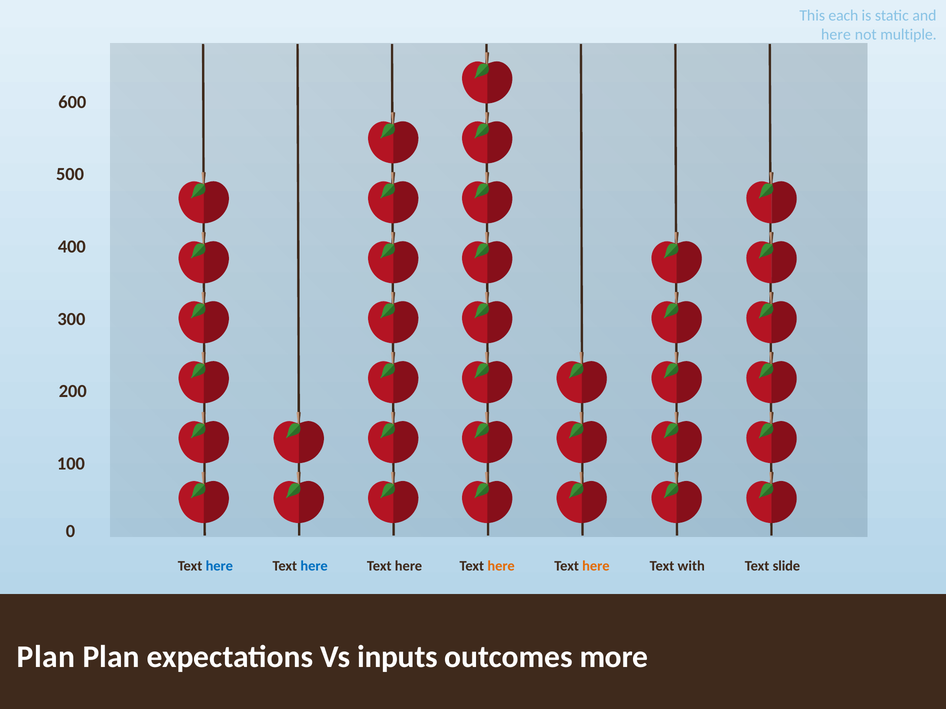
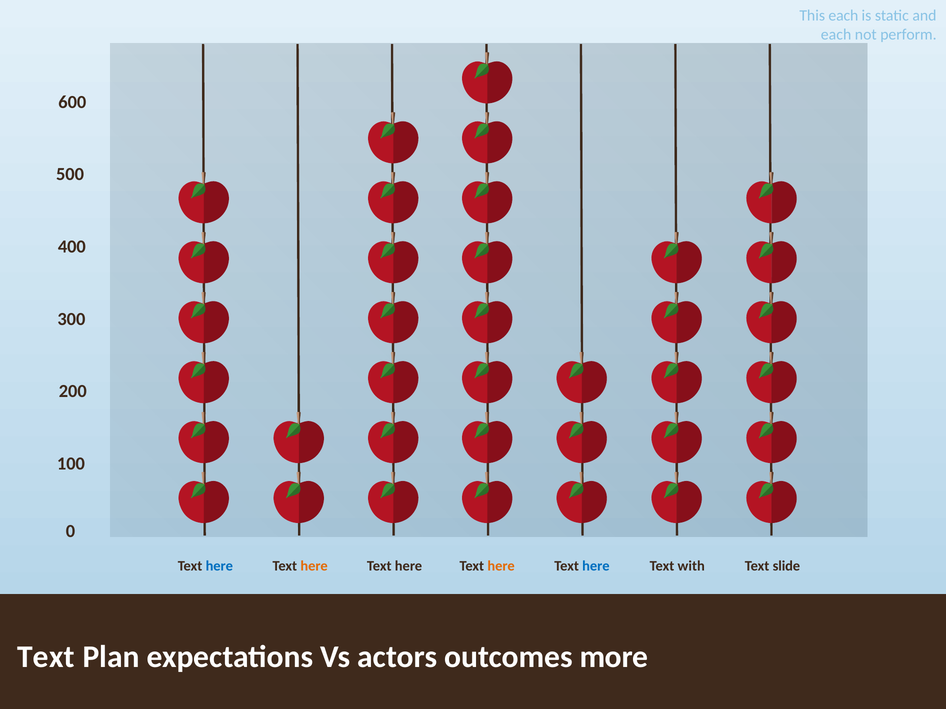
here: here -> each (836, 34)
multiple: multiple -> perform (908, 34)
here colour: blue -> orange (314, 566)
here colour: orange -> blue (596, 566)
Plan: Plan -> Text (46, 657)
inputs: inputs -> actors (397, 657)
